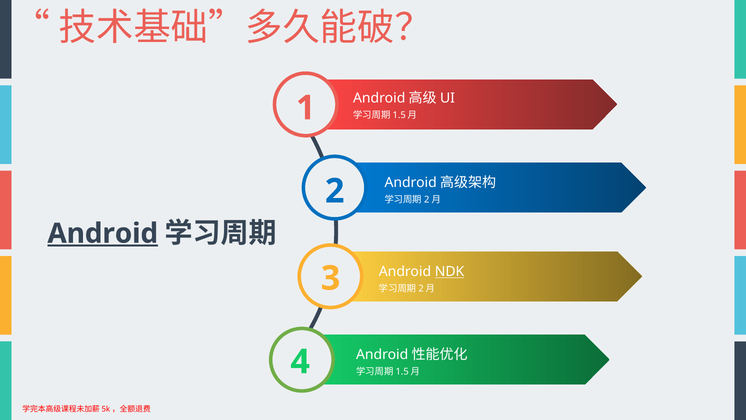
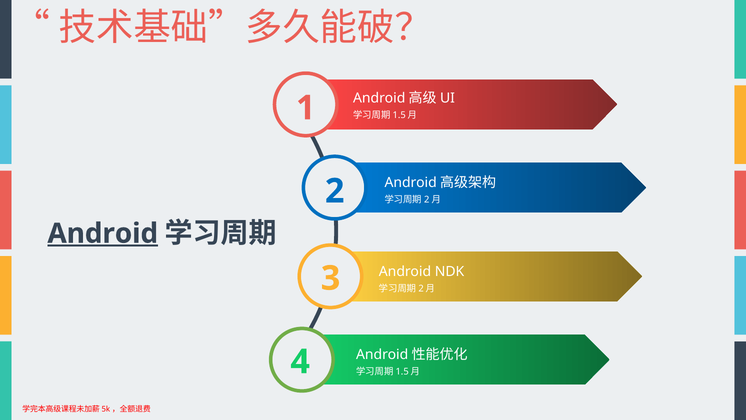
NDK underline: present -> none (450, 272)
